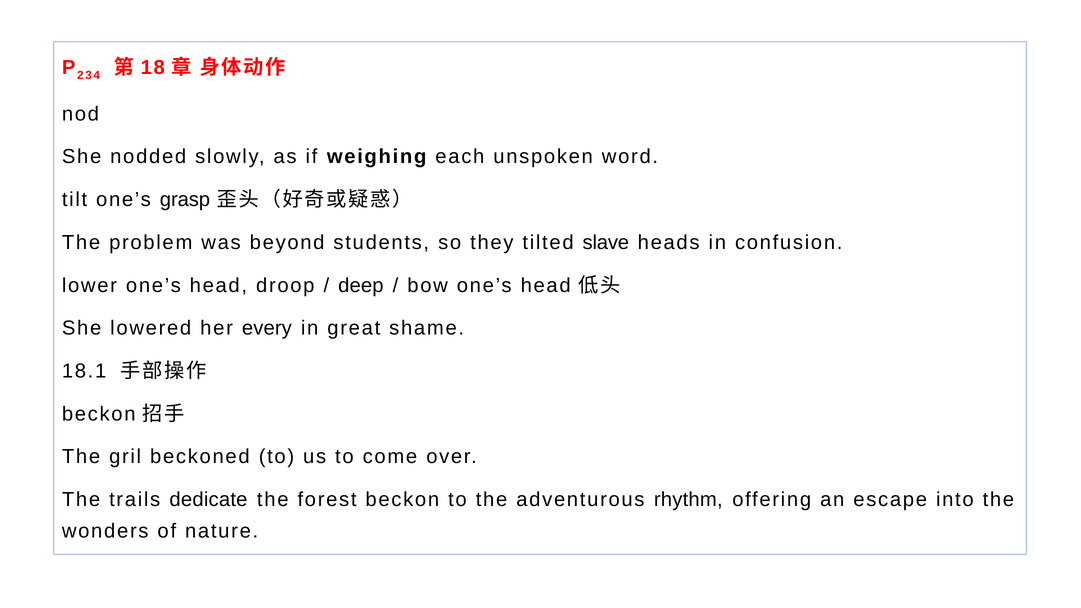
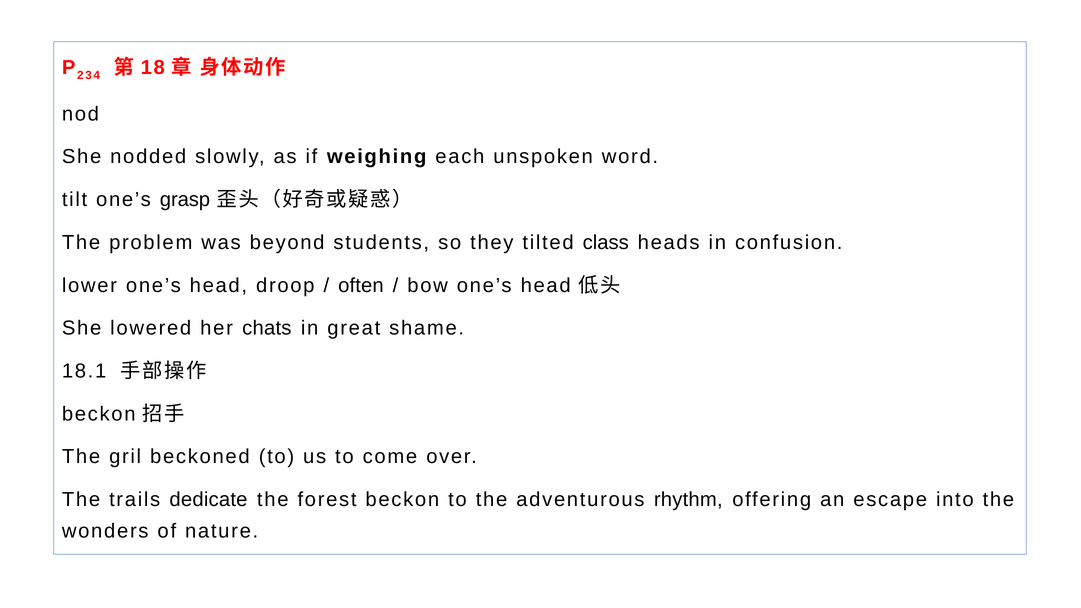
slave: slave -> class (606, 243)
deep: deep -> often (361, 285)
every: every -> chats (267, 328)
